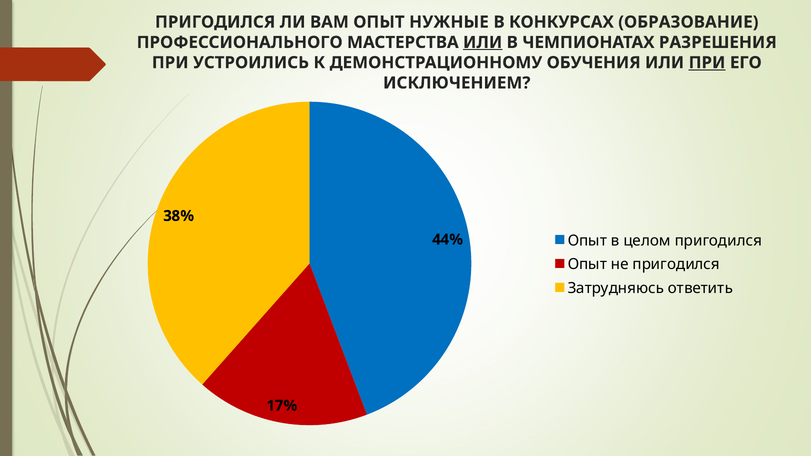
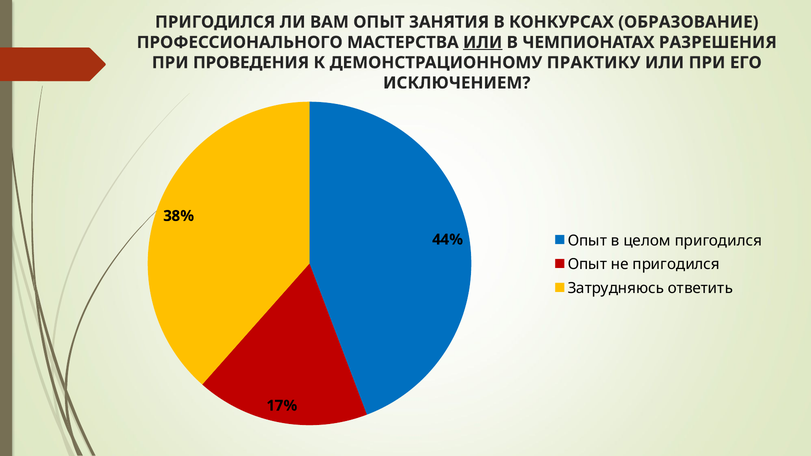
НУЖНЫЕ: НУЖНЫЕ -> ЗАНЯТИЯ (449, 22)
УСТРОИЛИСЬ: УСТРОИЛИСЬ -> ПРОВЕДЕНИЯ (251, 63)
ОБУЧЕНИЯ: ОБУЧЕНИЯ -> ПРАКТИКУ (594, 63)
ПРИ underline: present -> none (707, 63)
